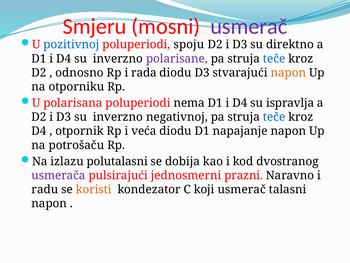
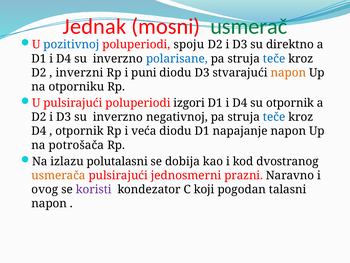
Smjeru: Smjeru -> Jednak (94, 26)
usmerač colour: purple -> green (249, 26)
polarisane colour: purple -> blue (177, 59)
odnosno: odnosno -> inverzni (80, 73)
rada: rada -> puni (144, 73)
U polarisana: polarisana -> pulsirajući (73, 103)
nema: nema -> izgori (189, 103)
su ispravlja: ispravlja -> otpornik (290, 103)
potrošaču: potrošaču -> potrošača (76, 145)
usmerača colour: purple -> orange (58, 175)
radu: radu -> ovog (45, 189)
koristi colour: orange -> purple (94, 189)
koji usmerač: usmerač -> pogodan (242, 189)
